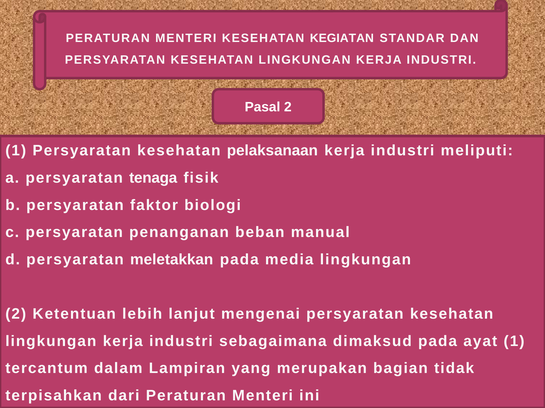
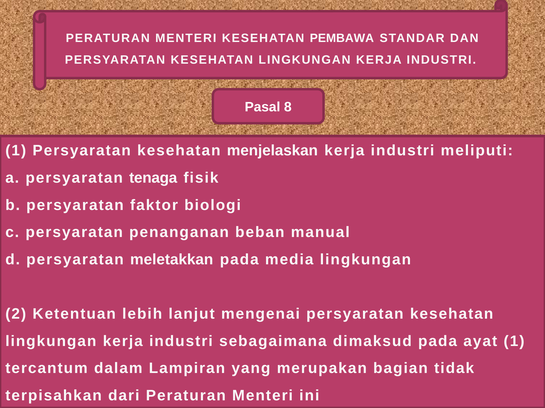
KEGIATAN: KEGIATAN -> PEMBAWA (342, 38)
Pasal 2: 2 -> 8 (288, 107)
pelaksanaan: pelaksanaan -> menjelaskan (272, 151)
